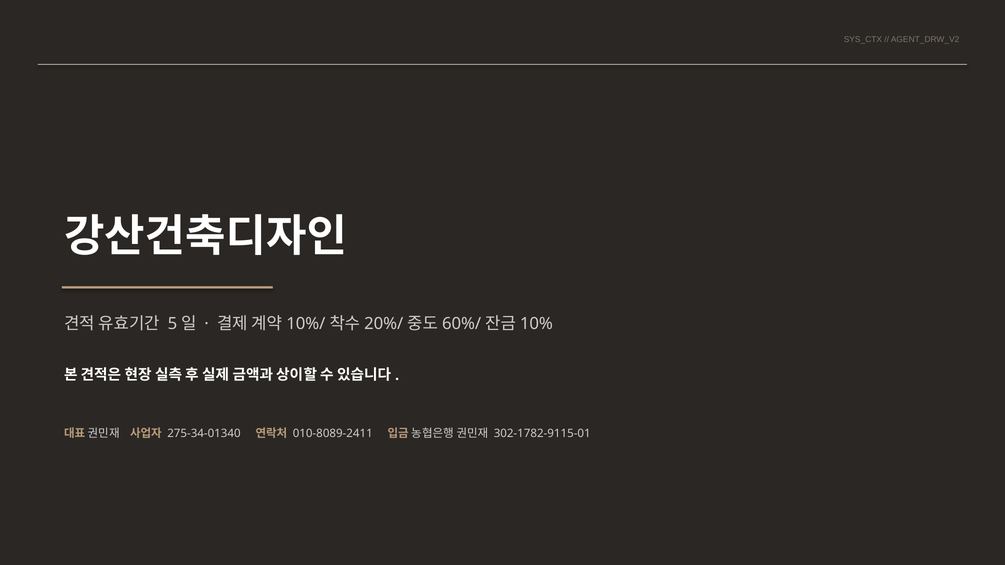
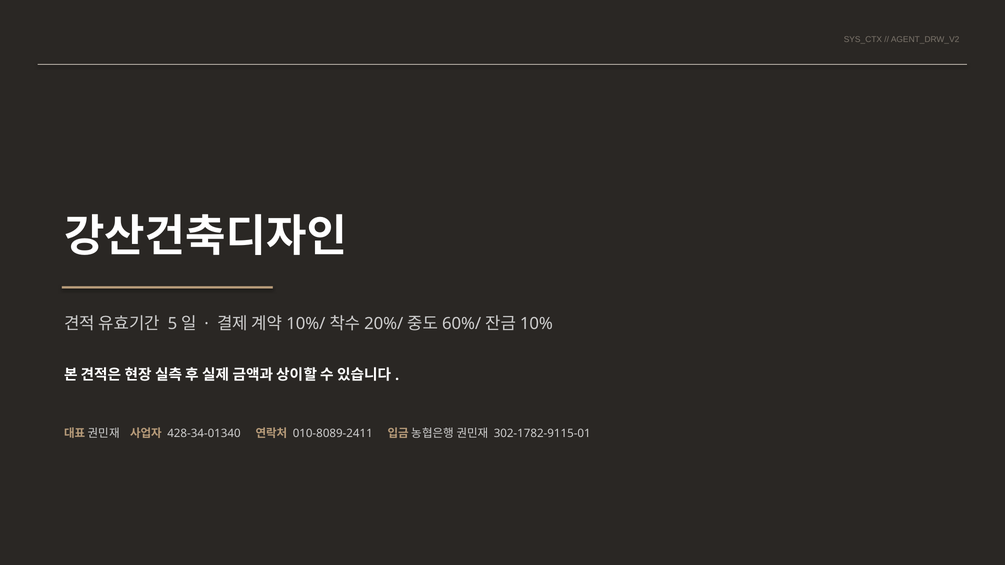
275-34-01340: 275-34-01340 -> 428-34-01340 (204, 433)
